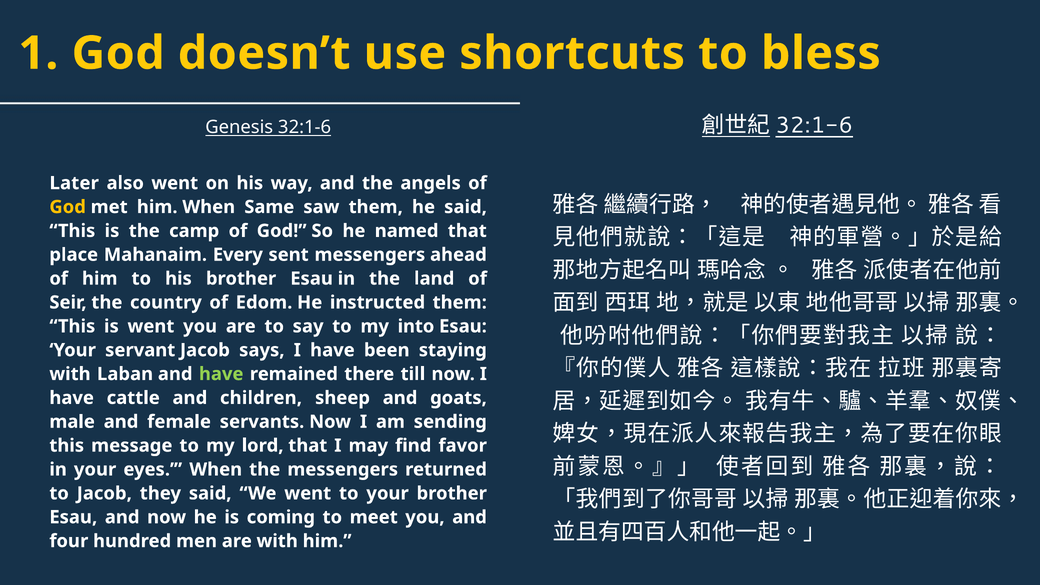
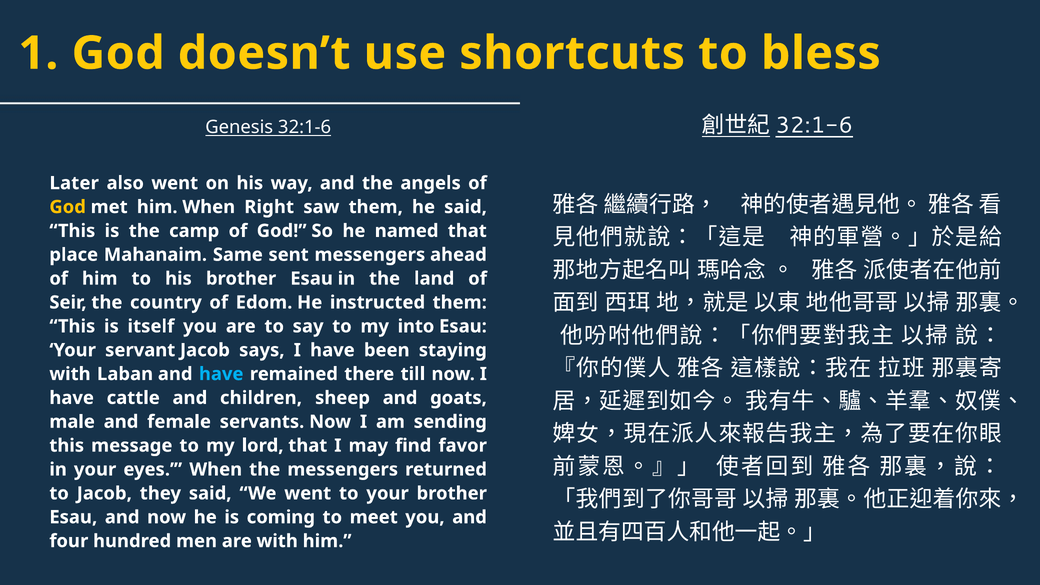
Same: Same -> Right (269, 207)
Every: Every -> Same (238, 255)
is went: went -> itself (151, 326)
have colour: light green -> light blue (221, 374)
